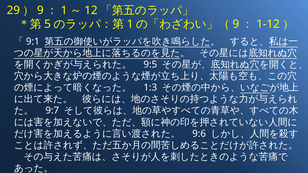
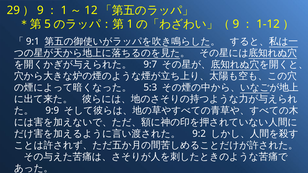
9:5: 9:5 -> 9:7 (150, 65)
1:3: 1:3 -> 5:3 (150, 88)
9:7: 9:7 -> 9:9 (52, 111)
9:6: 9:6 -> 9:2 (199, 134)
